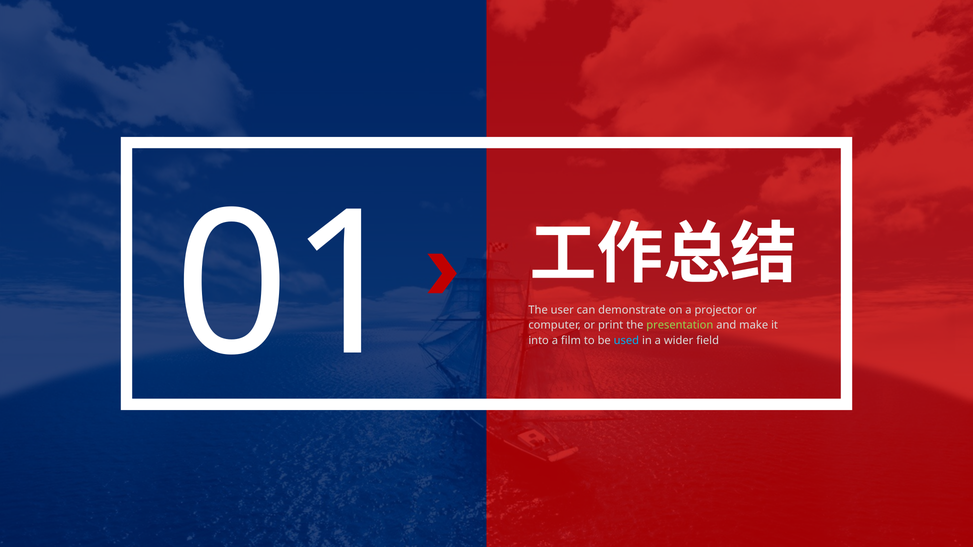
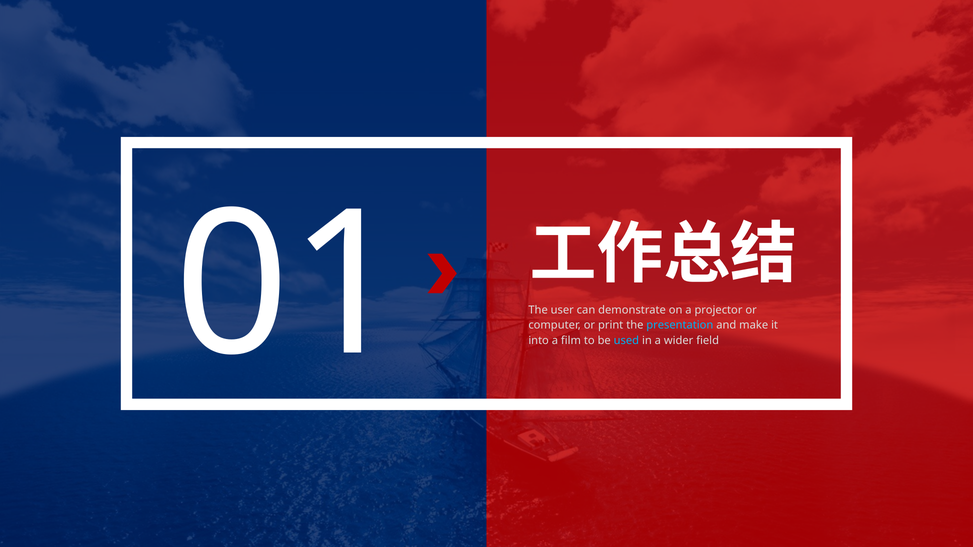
presentation colour: light green -> light blue (680, 325)
